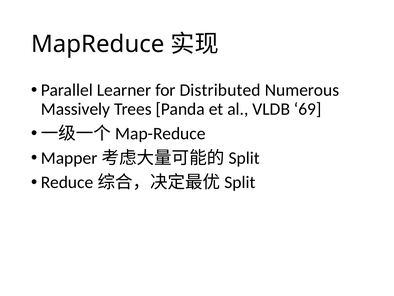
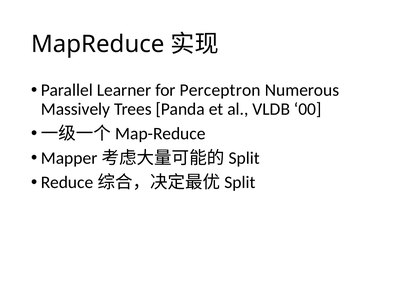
Distributed: Distributed -> Perceptron (220, 90)
69: 69 -> 00 (308, 109)
